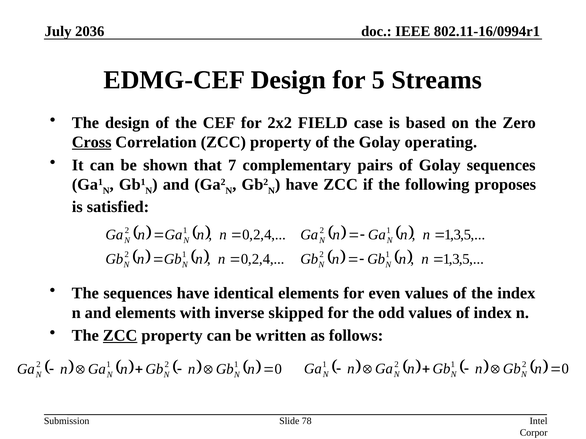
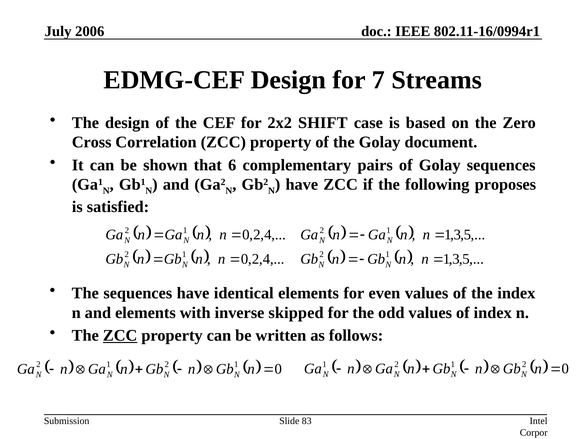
2036: 2036 -> 2006 (90, 31)
for 5: 5 -> 7 (378, 80)
FIELD: FIELD -> SHIFT (323, 123)
Cross underline: present -> none (92, 142)
operating: operating -> document (441, 142)
7: 7 -> 6 (232, 165)
78: 78 -> 83 (307, 422)
